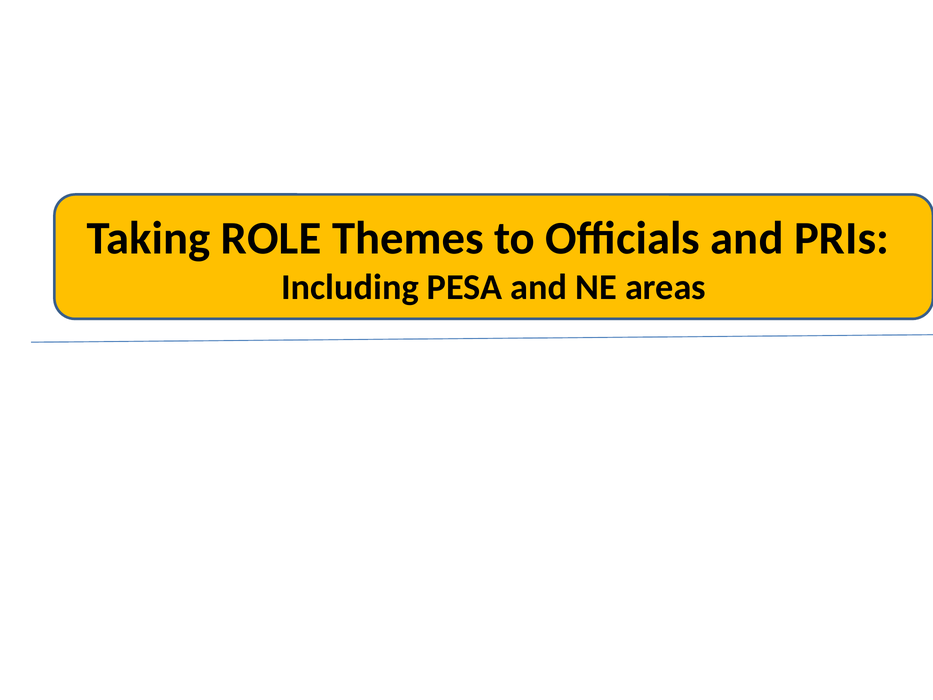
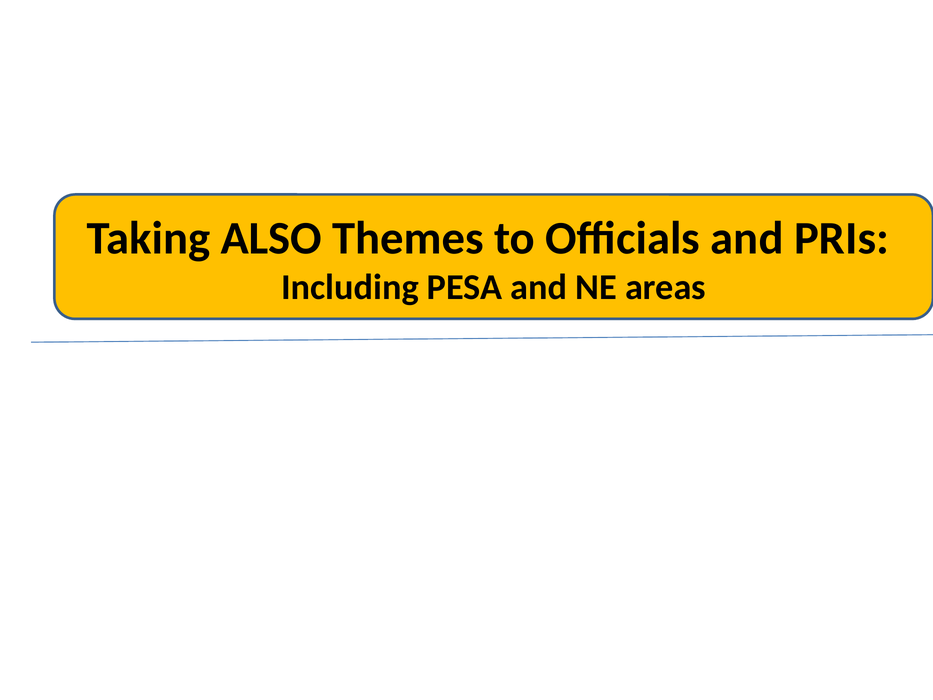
ROLE: ROLE -> ALSO (271, 238)
